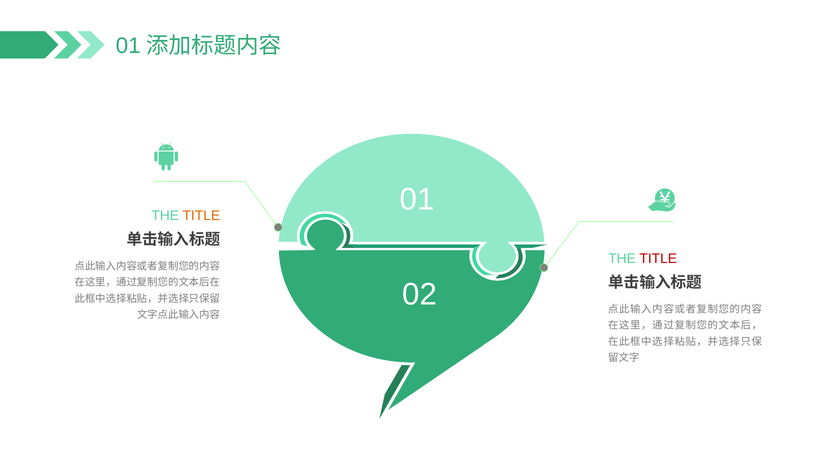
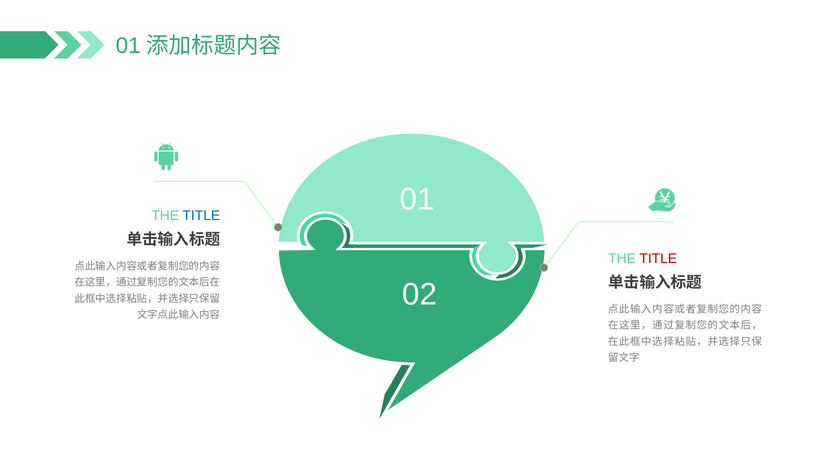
TITLE colour: orange -> blue (201, 216)
